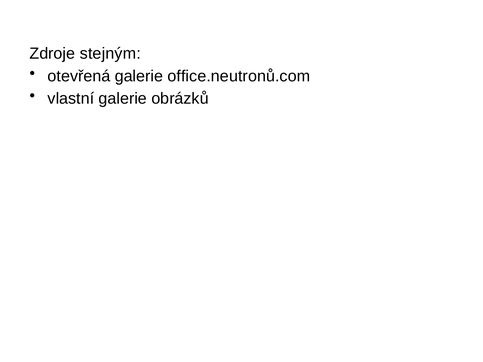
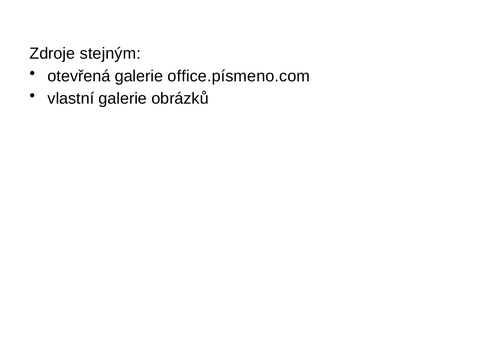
office.neutronů.com: office.neutronů.com -> office.písmeno.com (239, 76)
